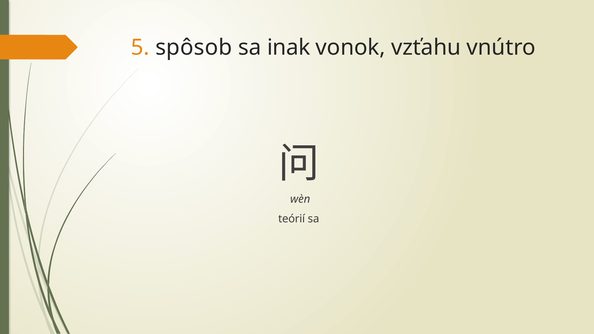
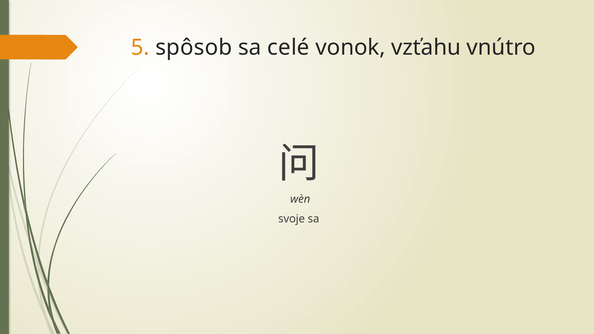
inak: inak -> celé (288, 48)
teórií: teórií -> svoje (292, 219)
